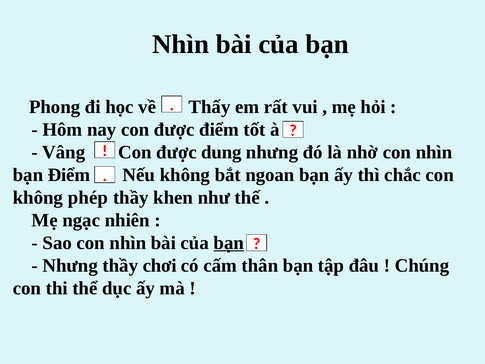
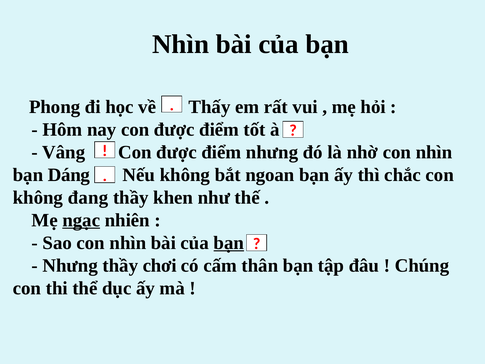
Vâng Con được dung: dung -> điểm (221, 152)
bạn Điểm: Điểm -> Dáng (69, 175)
phép: phép -> đang (88, 197)
ngạc underline: none -> present (81, 220)
